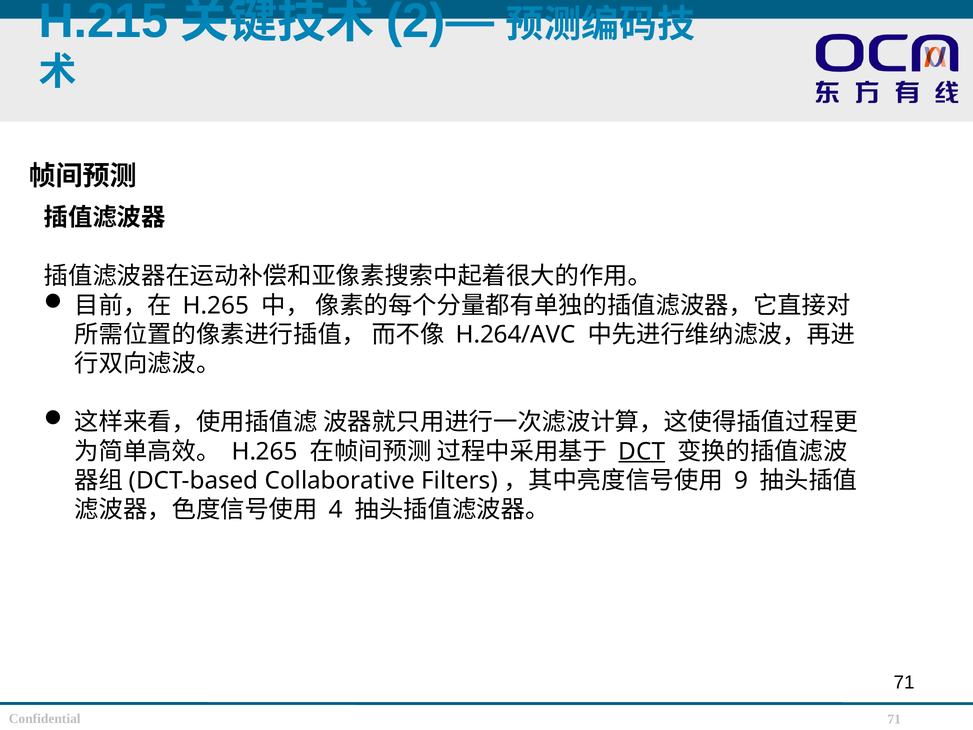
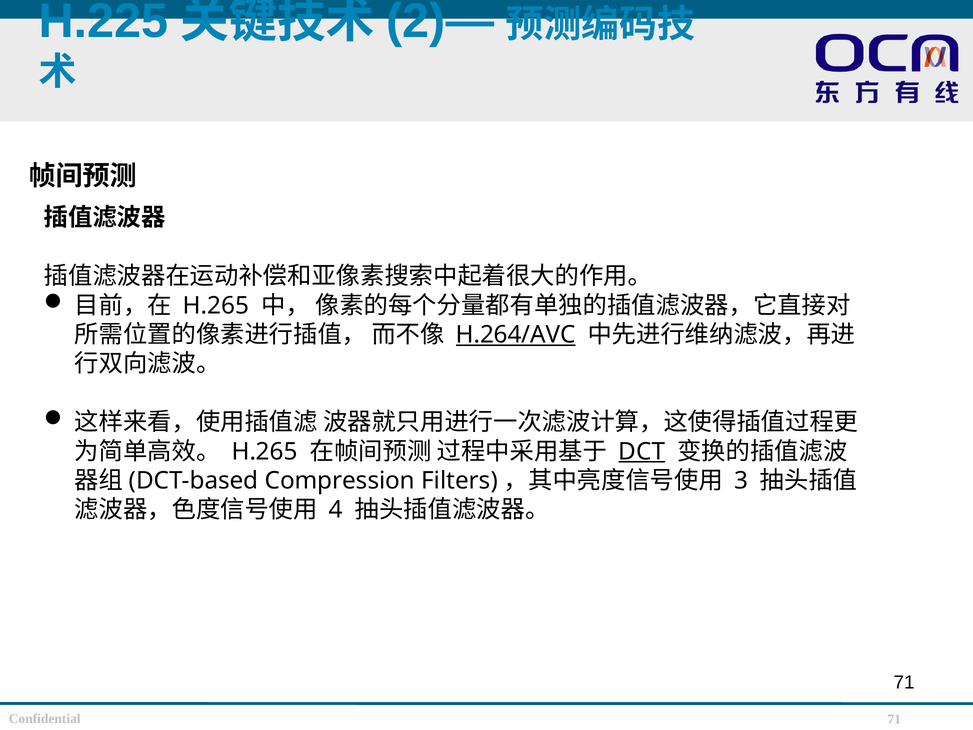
H.215: H.215 -> H.225 (103, 21)
H.264/AVC underline: none -> present (516, 335)
Collaborative: Collaborative -> Compression (340, 481)
9: 9 -> 3 (741, 481)
